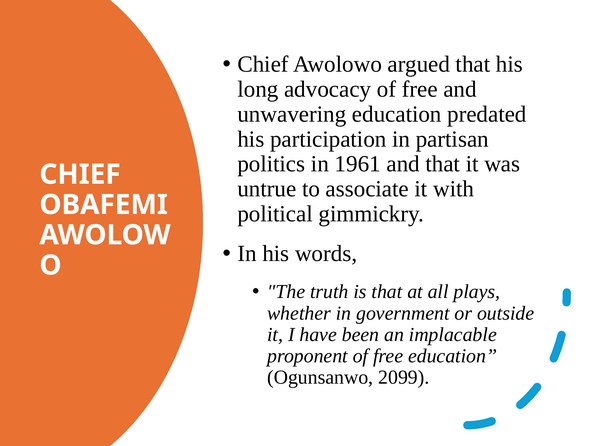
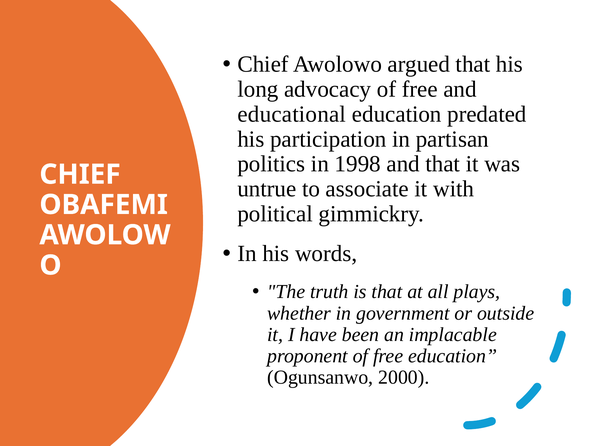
unwavering: unwavering -> educational (292, 114)
1961: 1961 -> 1998 (358, 164)
2099: 2099 -> 2000 (404, 377)
